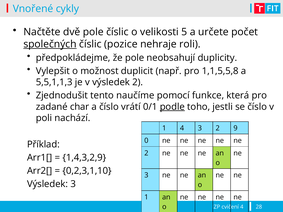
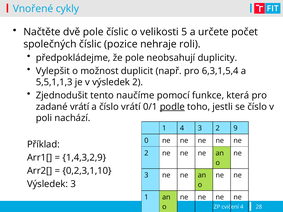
společných underline: present -> none (50, 44)
1,1,5,5,8: 1,1,5,5,8 -> 6,3,1,5,4 (220, 71)
zadané char: char -> vrátí (80, 107)
